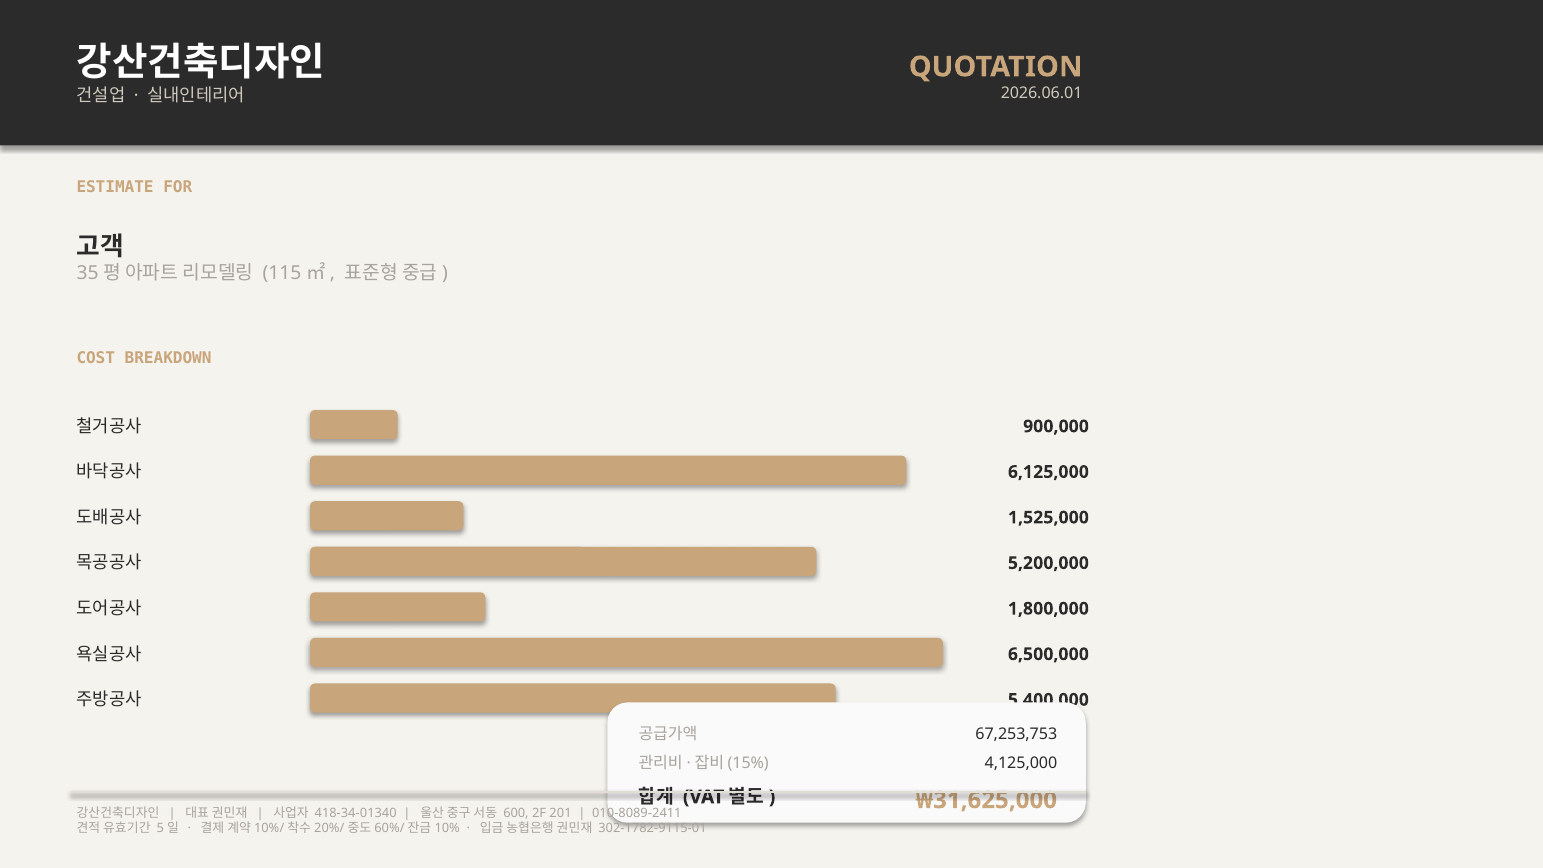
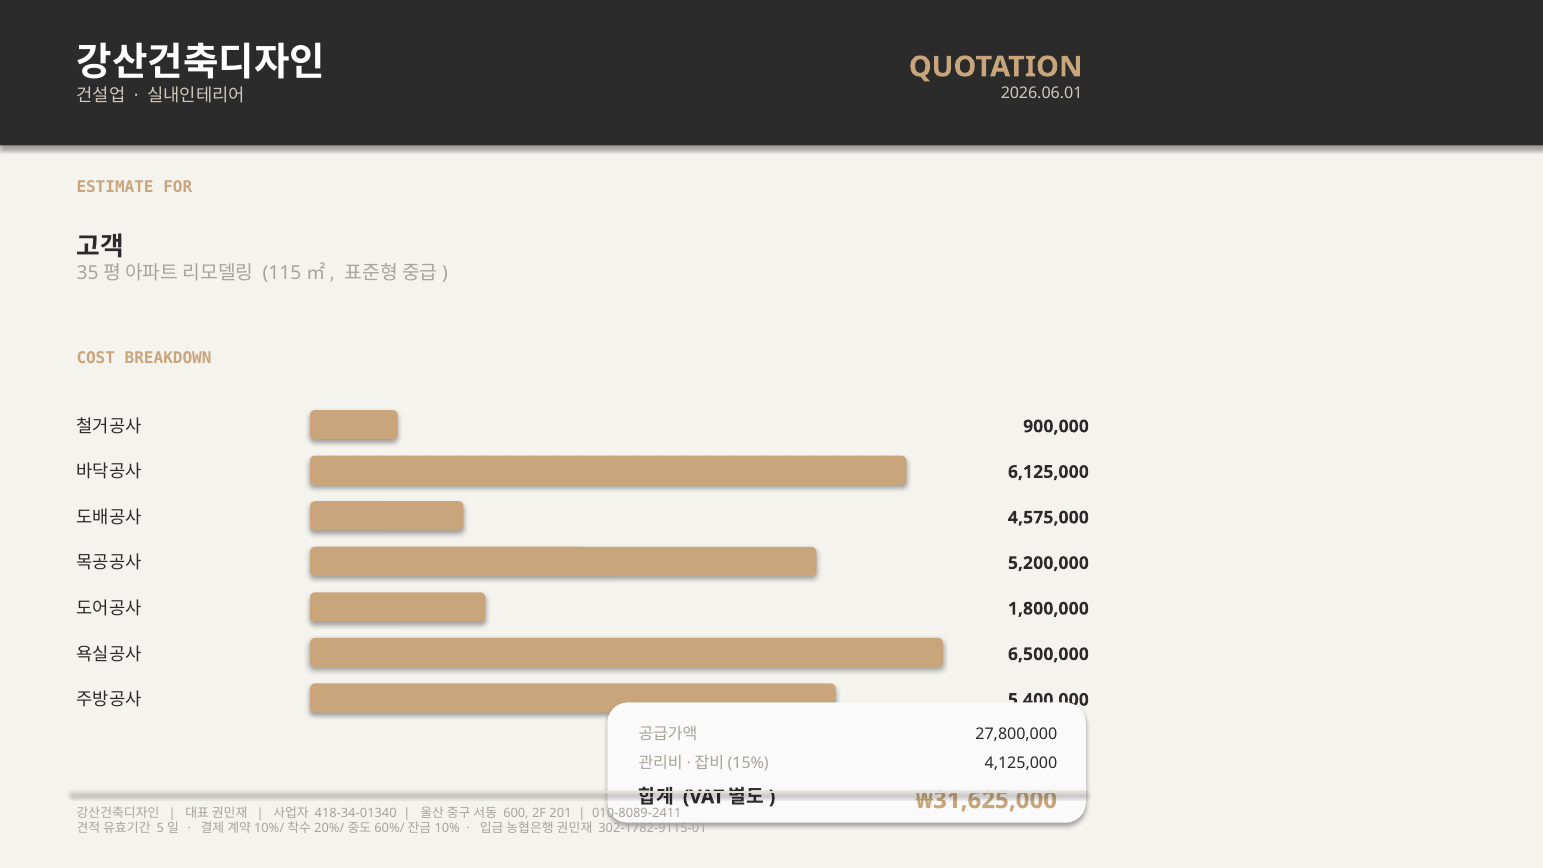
1,525,000: 1,525,000 -> 4,575,000 (1048, 518)
67,253,753: 67,253,753 -> 27,800,000 (1016, 734)
